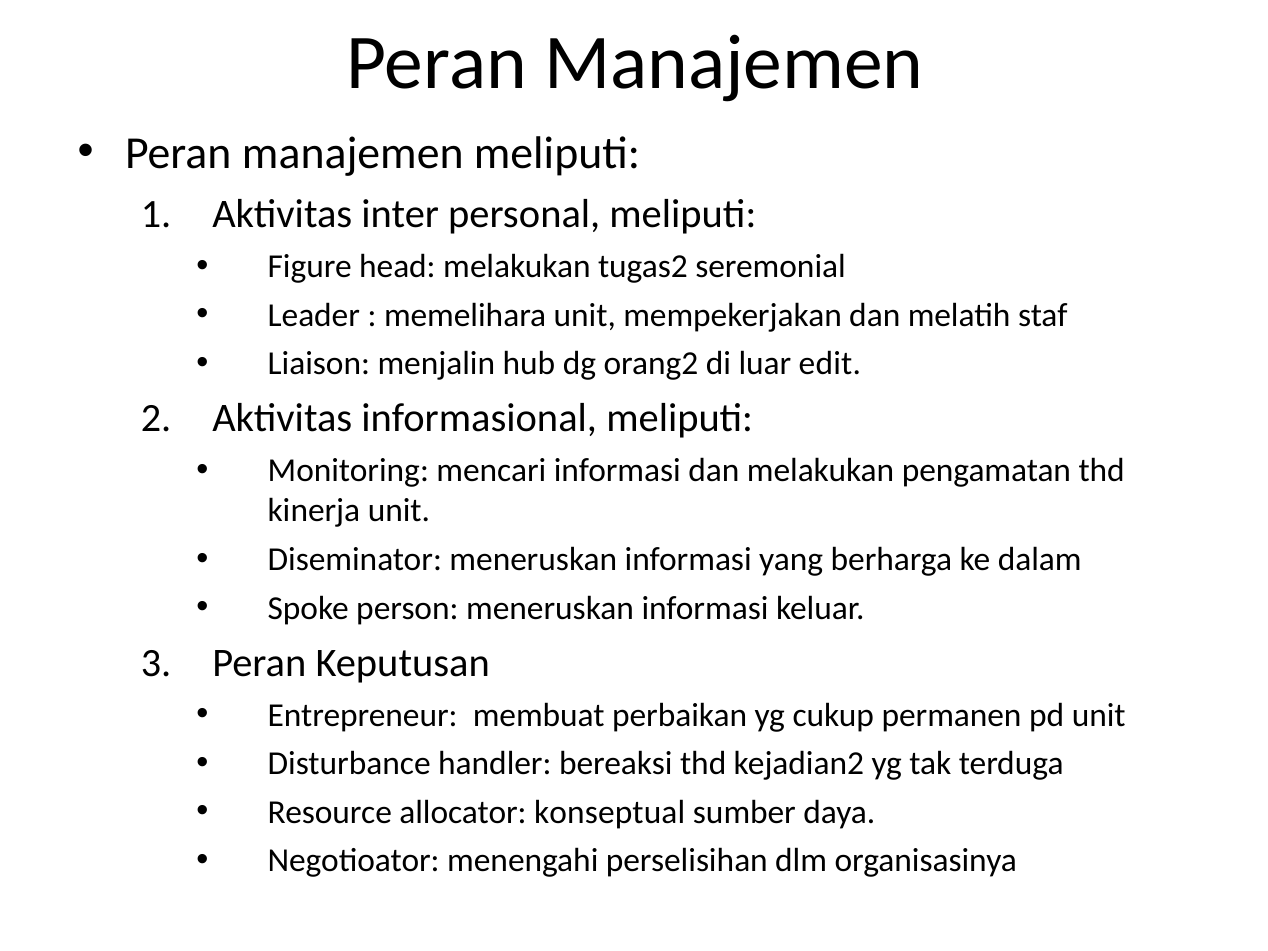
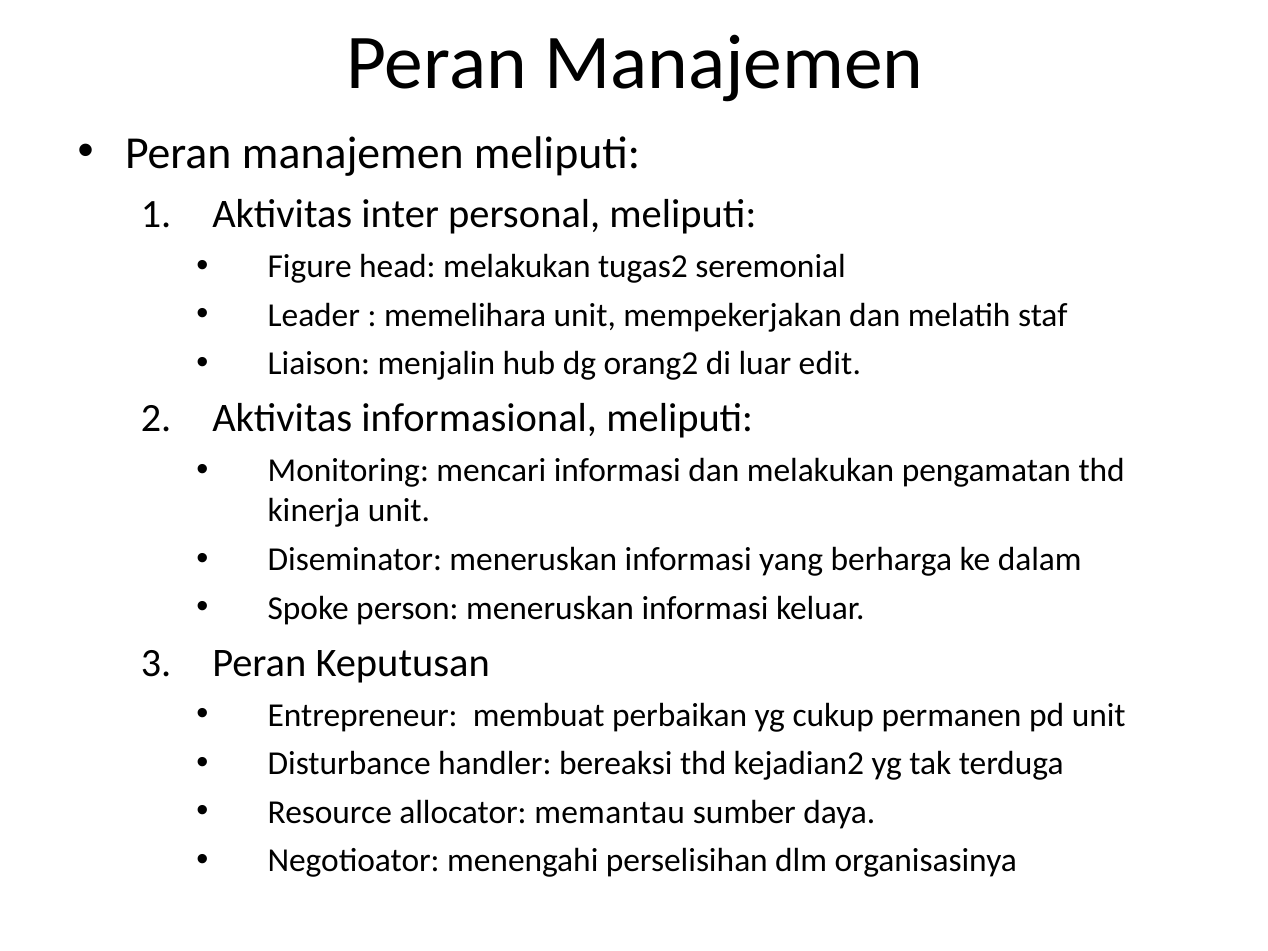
konseptual: konseptual -> memantau (610, 812)
